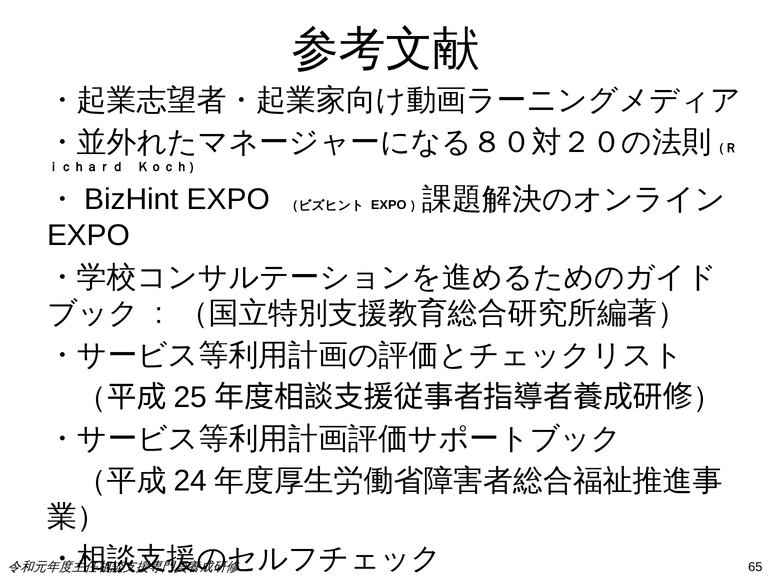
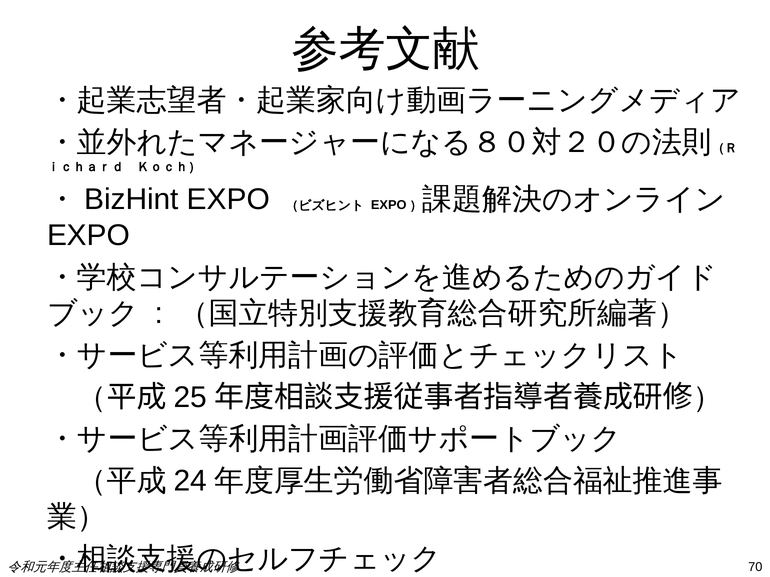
65: 65 -> 70 (755, 567)
